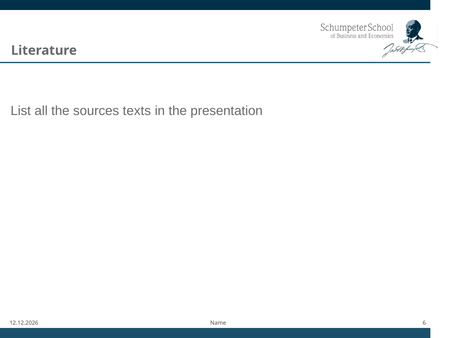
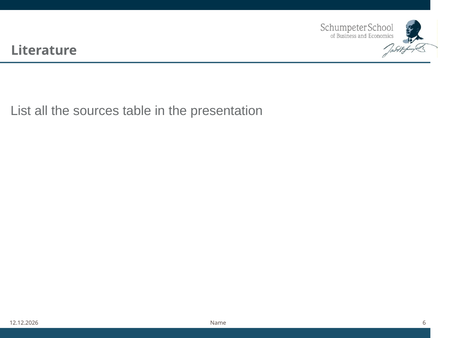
texts: texts -> table (137, 111)
